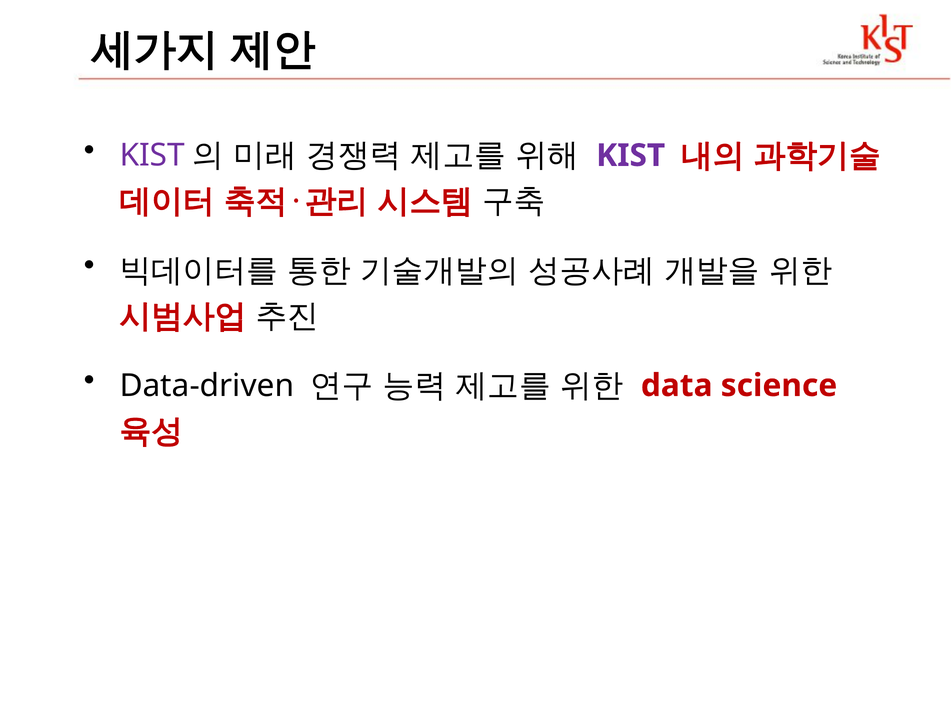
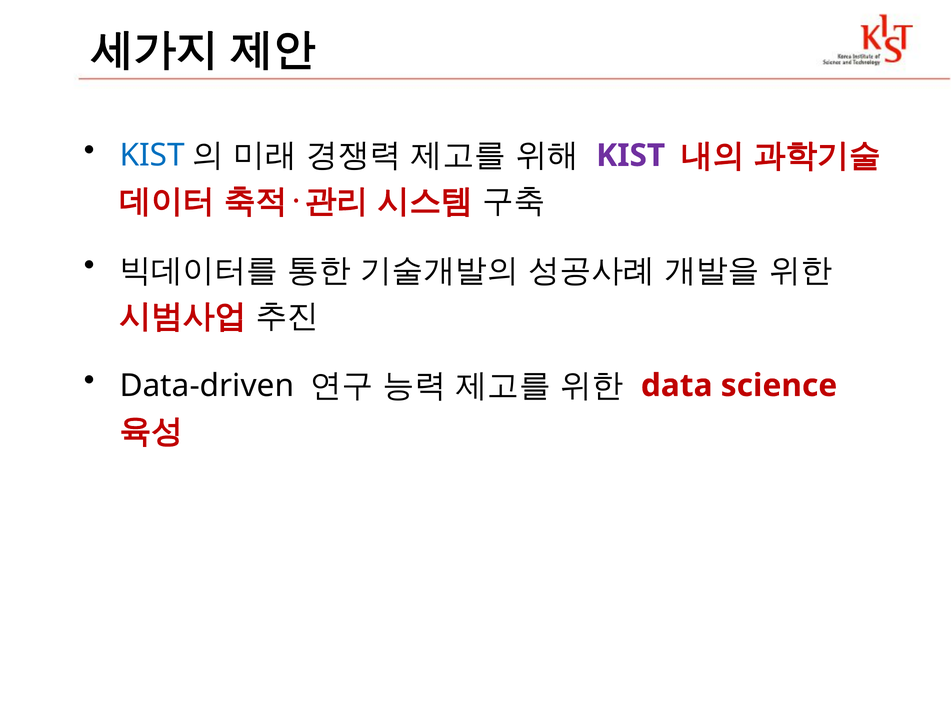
KIST colour: purple -> blue (152, 156)
